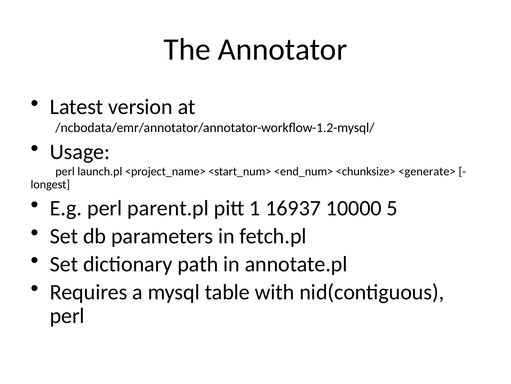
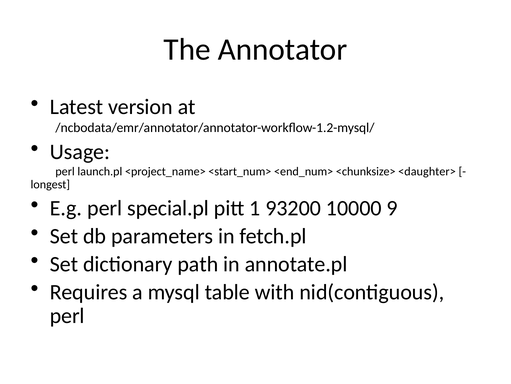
<generate>: <generate> -> <daughter> (427, 171)
parent.pl: parent.pl -> special.pl (168, 208)
16937: 16937 -> 93200 (293, 208)
5: 5 -> 9 (392, 208)
